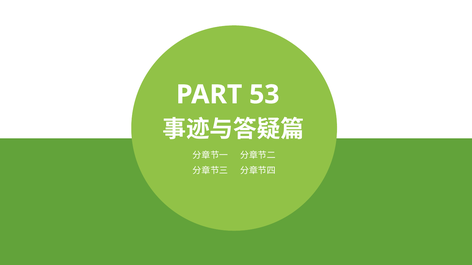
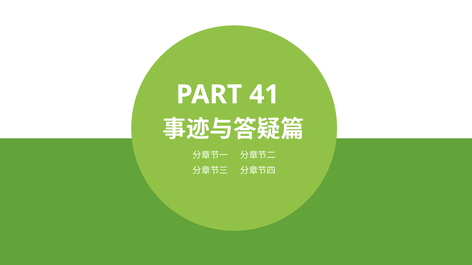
53: 53 -> 41 (264, 95)
